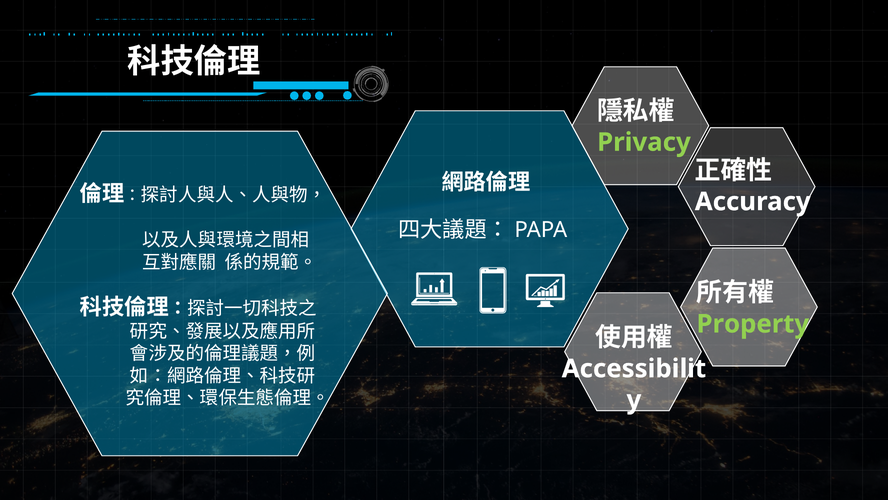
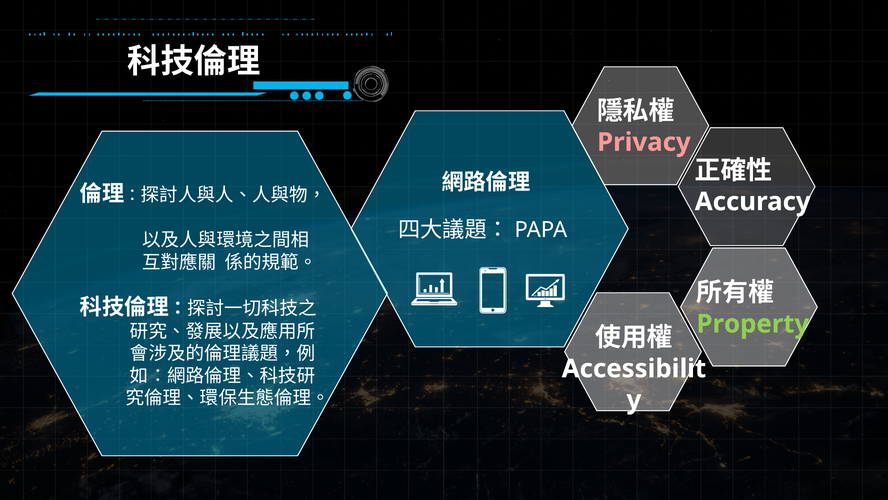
Privacy colour: light green -> pink (644, 142)
